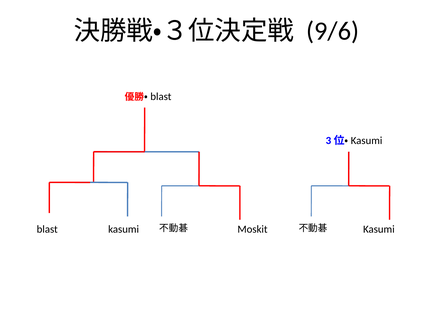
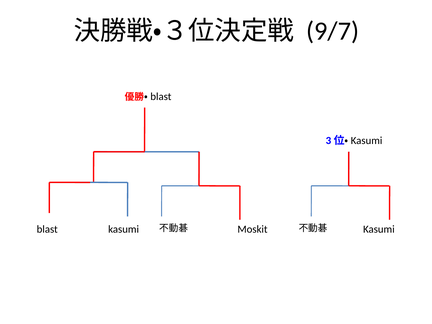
9/6: 9/6 -> 9/7 (333, 31)
